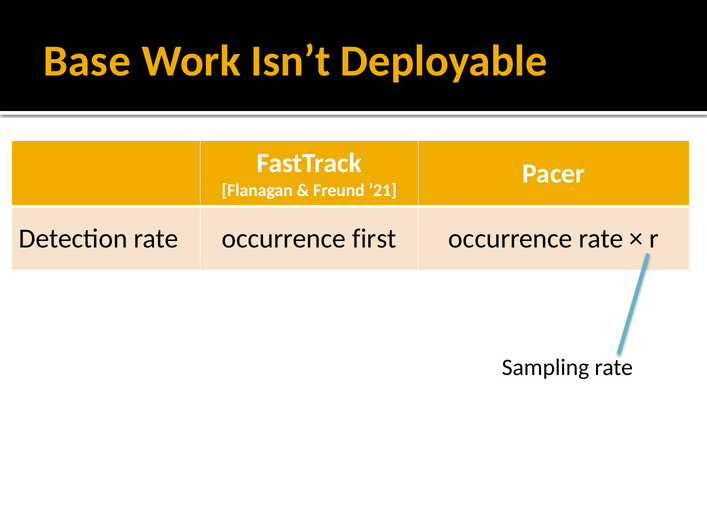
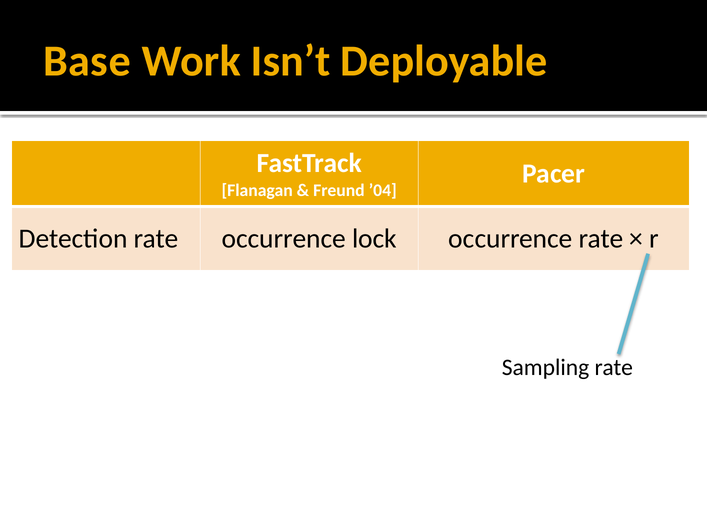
’21: ’21 -> ’04 (383, 190)
first: first -> lock (374, 238)
